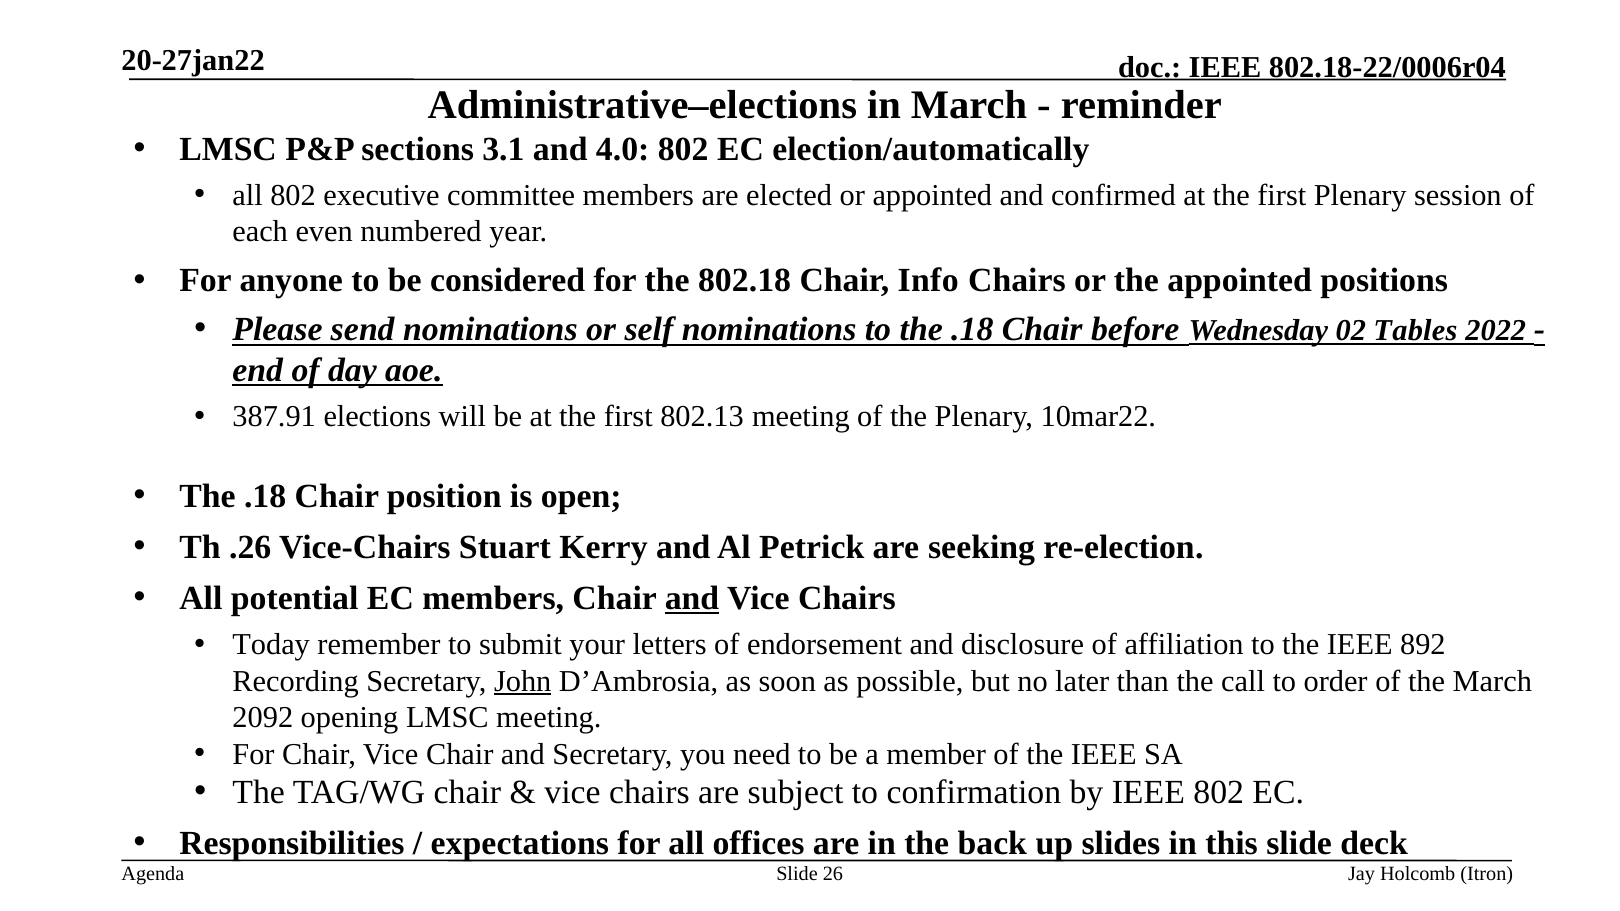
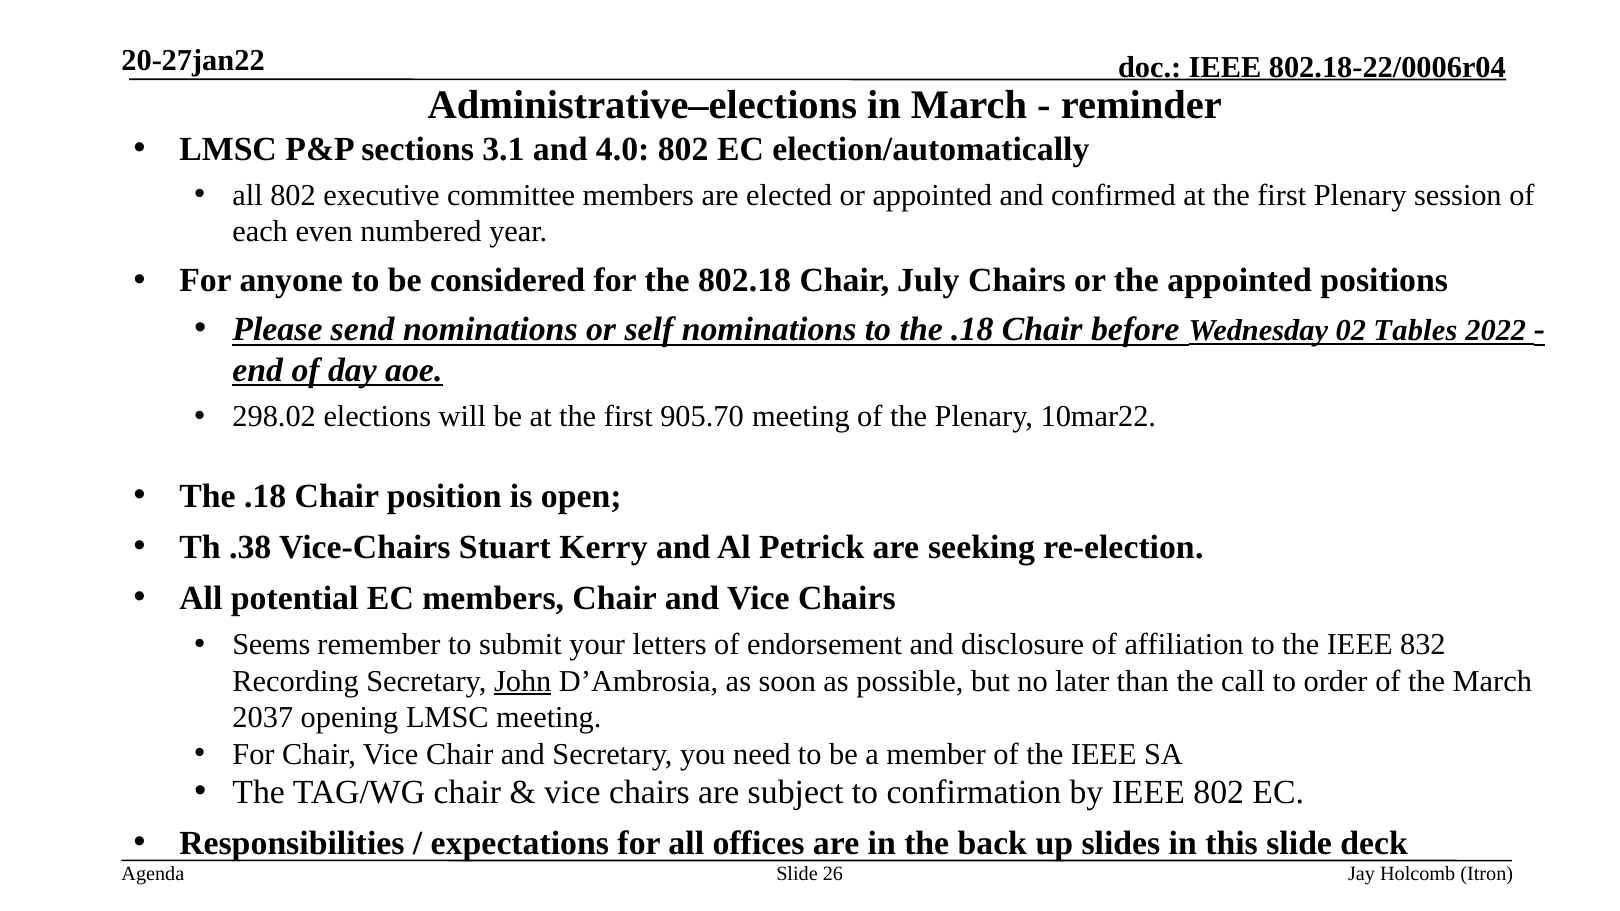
Info: Info -> July (928, 281)
387.91: 387.91 -> 298.02 (274, 417)
802.13: 802.13 -> 905.70 (702, 417)
.26: .26 -> .38 (250, 548)
and underline: present -> none (692, 598)
Today: Today -> Seems (271, 645)
892: 892 -> 832 (1423, 645)
2092: 2092 -> 2037 (263, 718)
